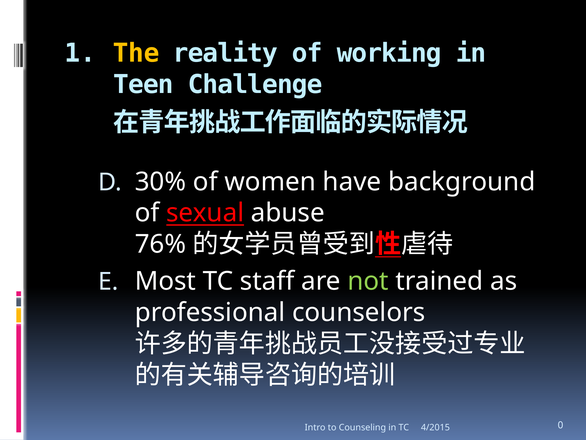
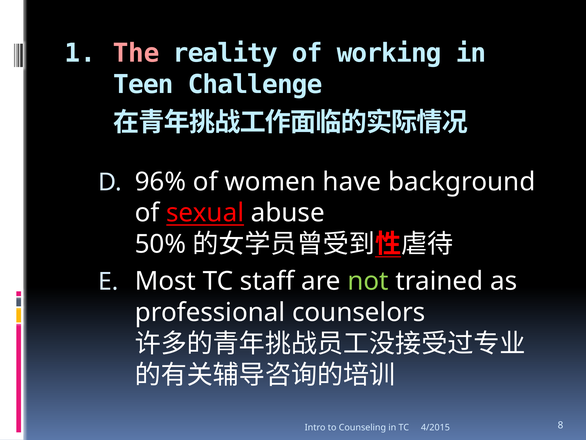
The colour: yellow -> pink (136, 53)
30%: 30% -> 96% (160, 182)
76%: 76% -> 50% (160, 244)
0: 0 -> 8 (560, 425)
